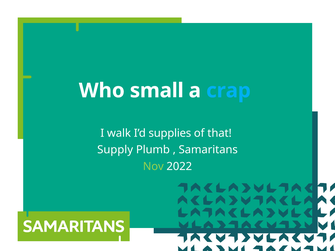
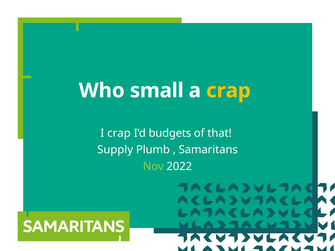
crap colour: light blue -> yellow (228, 91)
I walk: walk -> crap (119, 133)
supplies: supplies -> budgets (170, 133)
